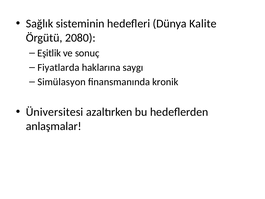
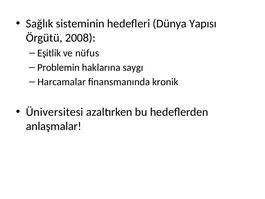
Kalite: Kalite -> Yapısı (203, 24)
2080: 2080 -> 2008 (80, 38)
sonuç: sonuç -> nüfus (87, 53)
Fiyatlarda: Fiyatlarda -> Problemin (59, 67)
Simülasyon: Simülasyon -> Harcamalar (62, 82)
